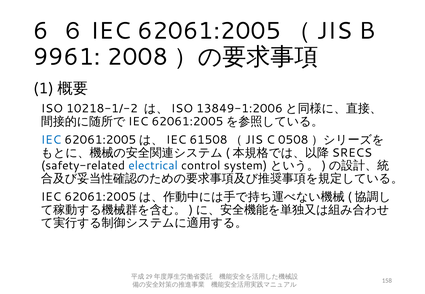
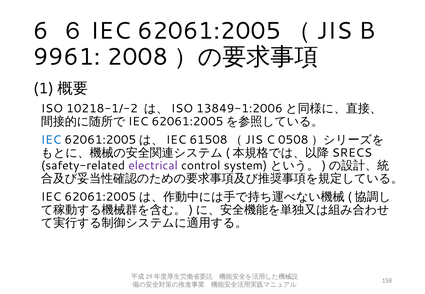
electrical colour: blue -> purple (153, 166)
